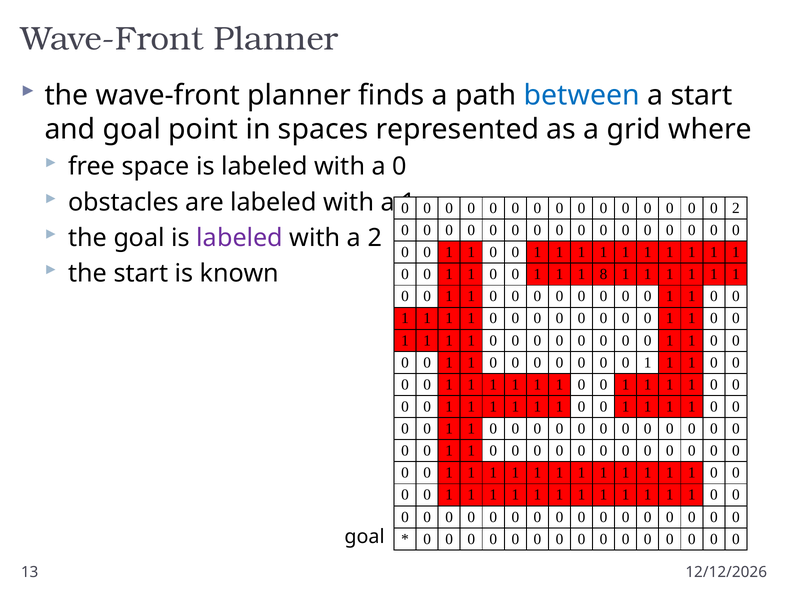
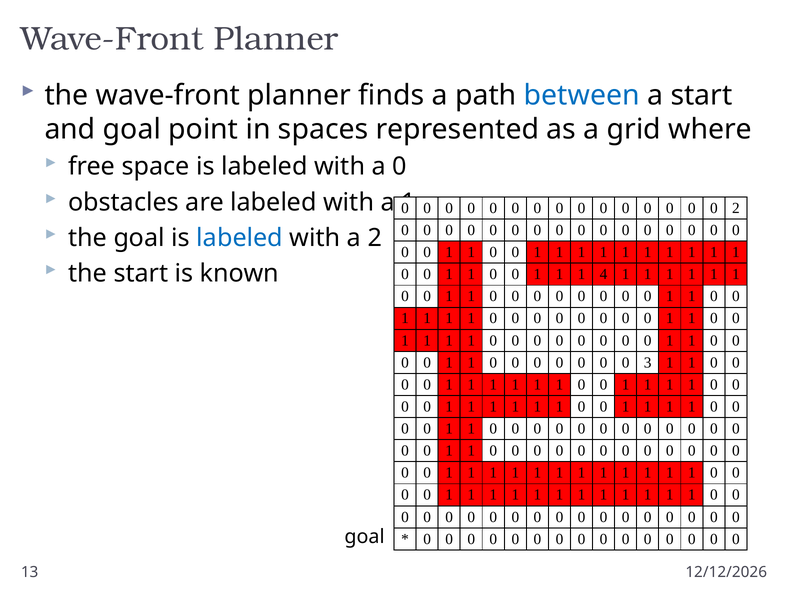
labeled colour: purple -> blue (240, 238)
8: 8 -> 4 (604, 274)
1: 1 -> 3 (648, 363)
